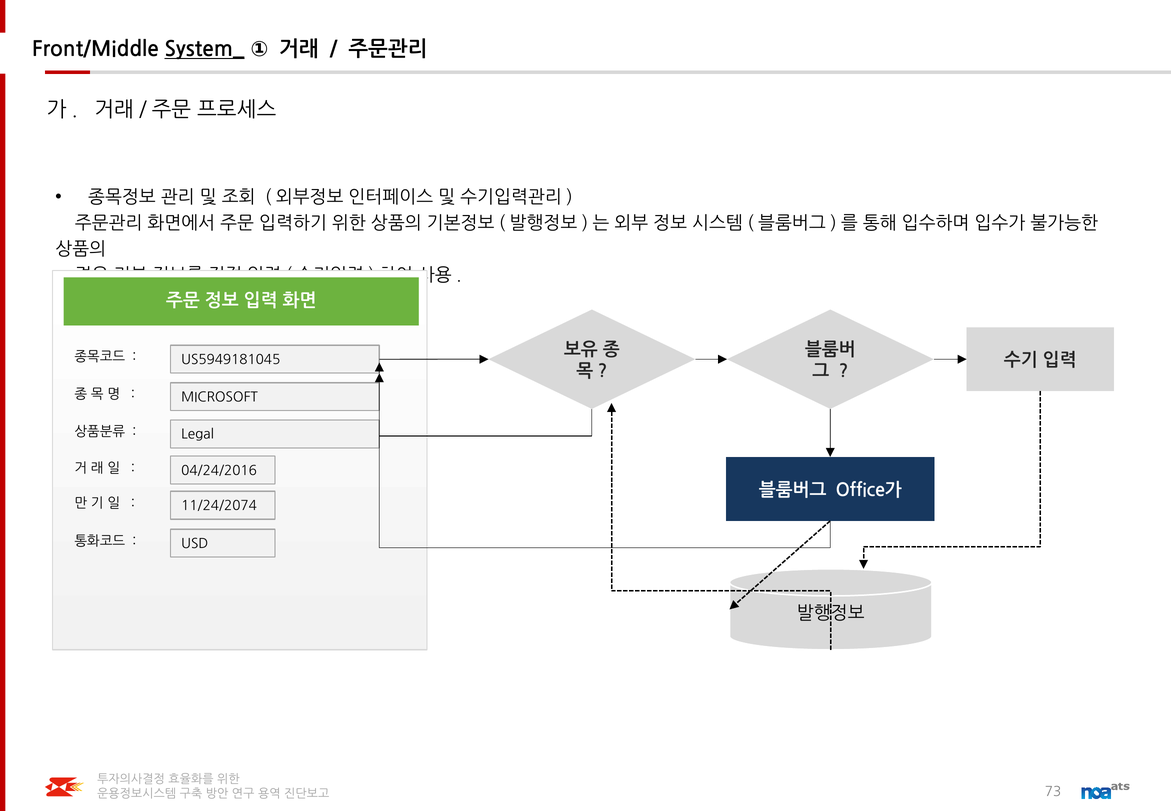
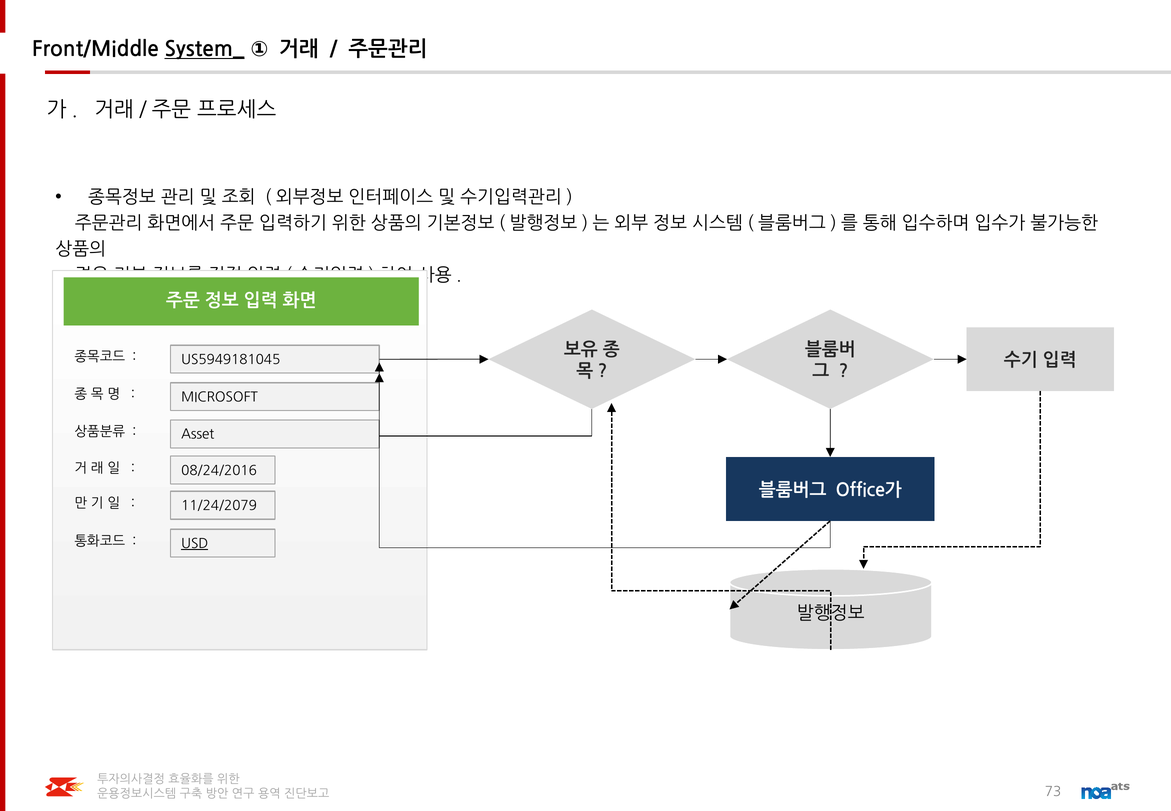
Legal: Legal -> Asset (198, 434)
04/24/2016: 04/24/2016 -> 08/24/2016 (219, 470)
11/24/2074: 11/24/2074 -> 11/24/2079 (219, 506)
USD underline: none -> present (195, 543)
